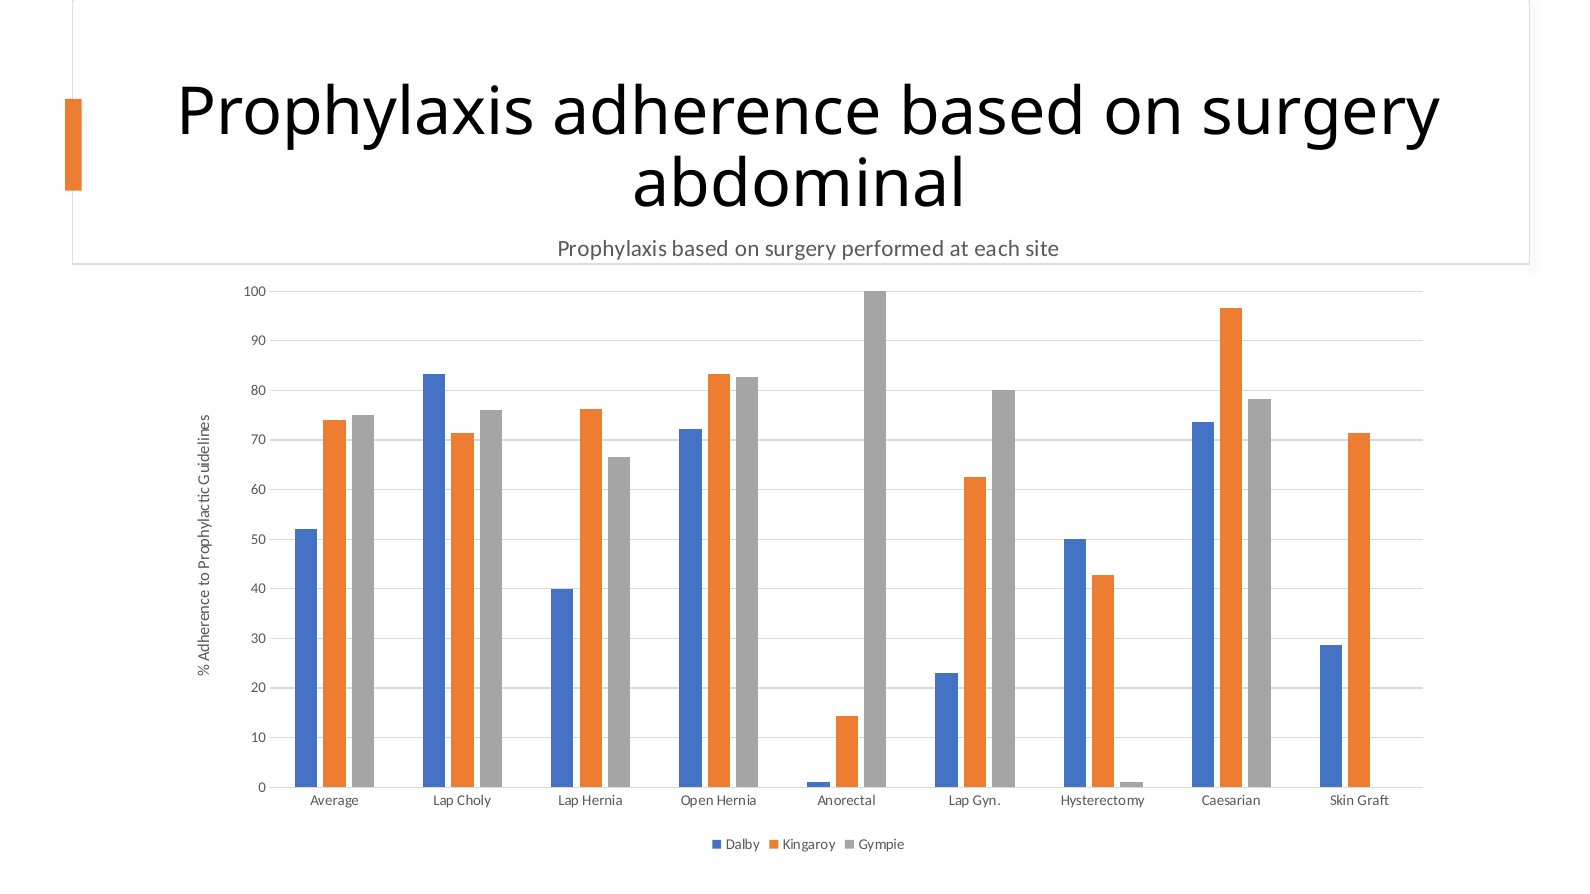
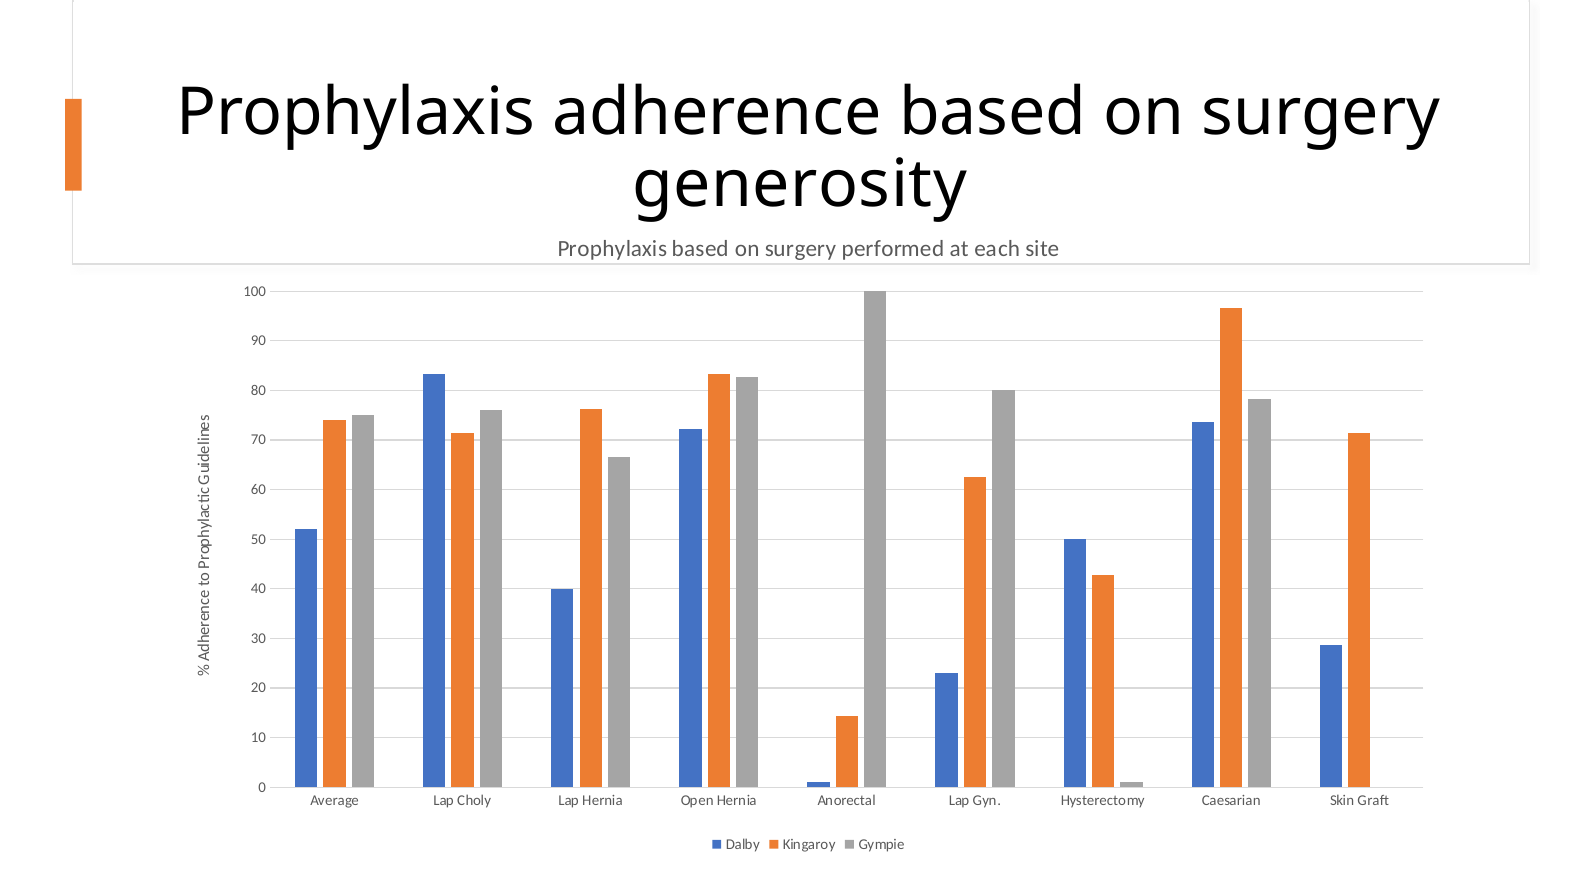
abdominal: abdominal -> generosity (800, 184)
